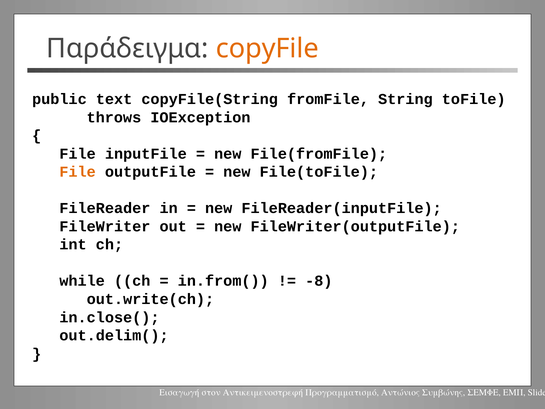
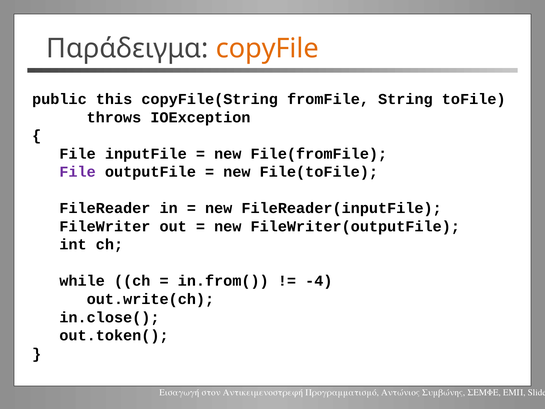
text: text -> this (114, 99)
File colour: orange -> purple (78, 172)
-8: -8 -> -4 (319, 281)
out.delim(: out.delim( -> out.token( (114, 335)
